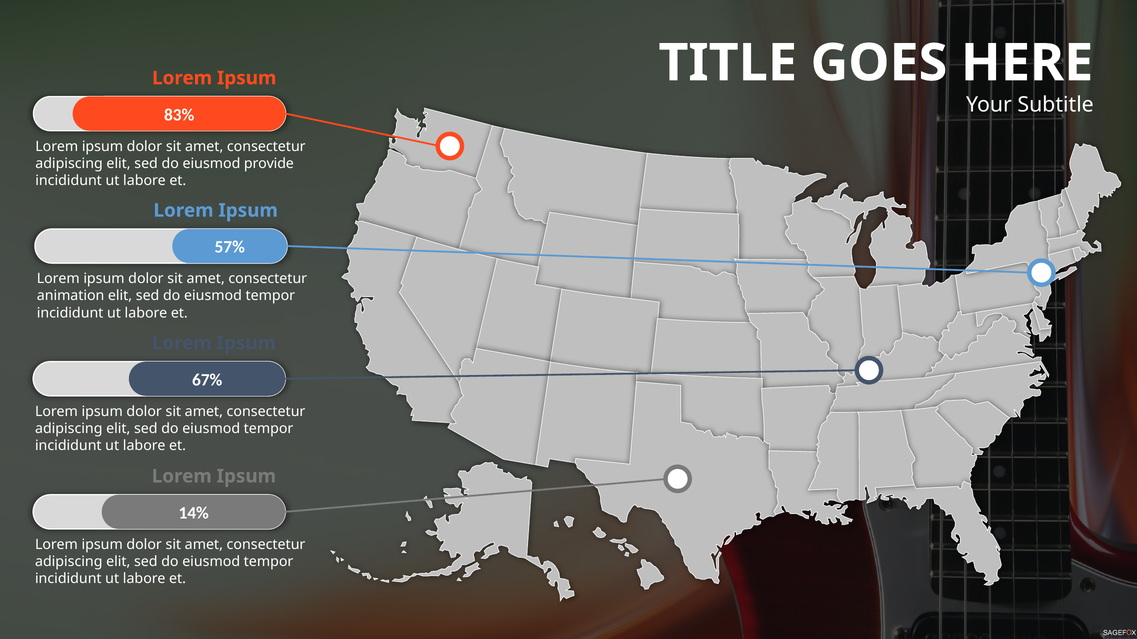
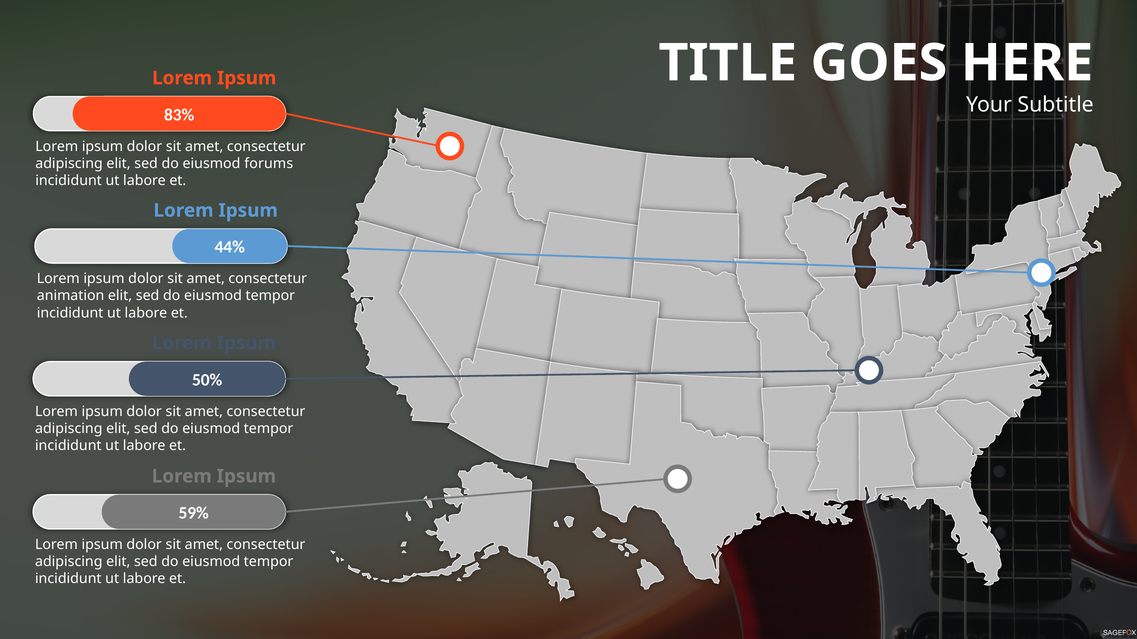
provide: provide -> forums (269, 164)
57%: 57% -> 44% (230, 247)
67%: 67% -> 50% (207, 380)
14%: 14% -> 59% (194, 513)
